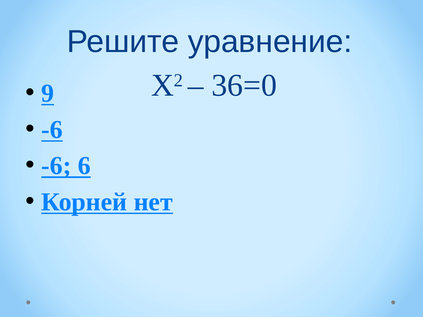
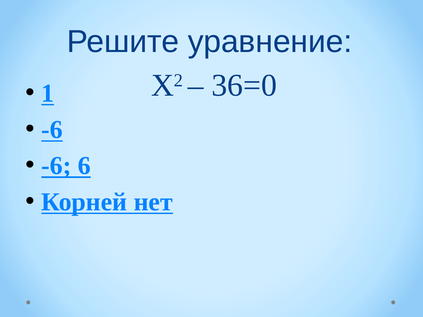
9: 9 -> 1 (48, 93)
